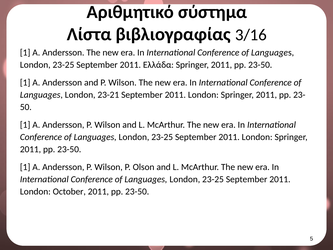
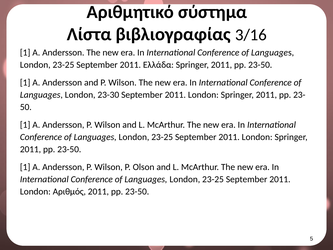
23-21: 23-21 -> 23-30 (108, 95)
October: October -> Αριθμός (69, 191)
